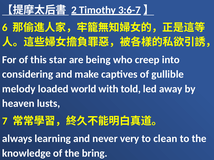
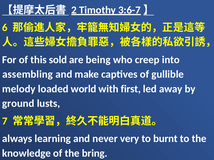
star: star -> sold (58, 60)
considering: considering -> assembling (28, 75)
told: told -> first (131, 89)
heaven: heaven -> ground (18, 104)
clean: clean -> burnt (165, 139)
